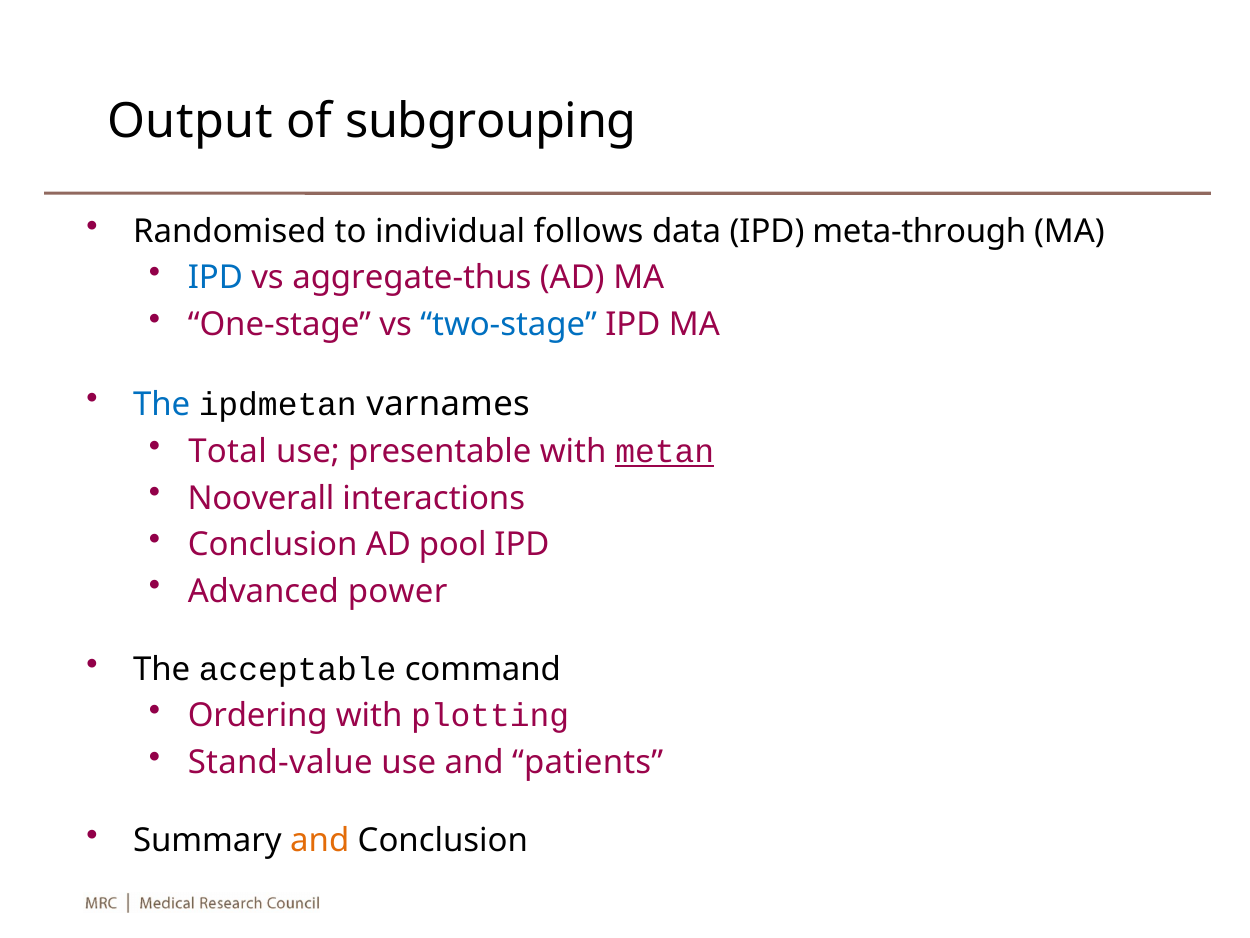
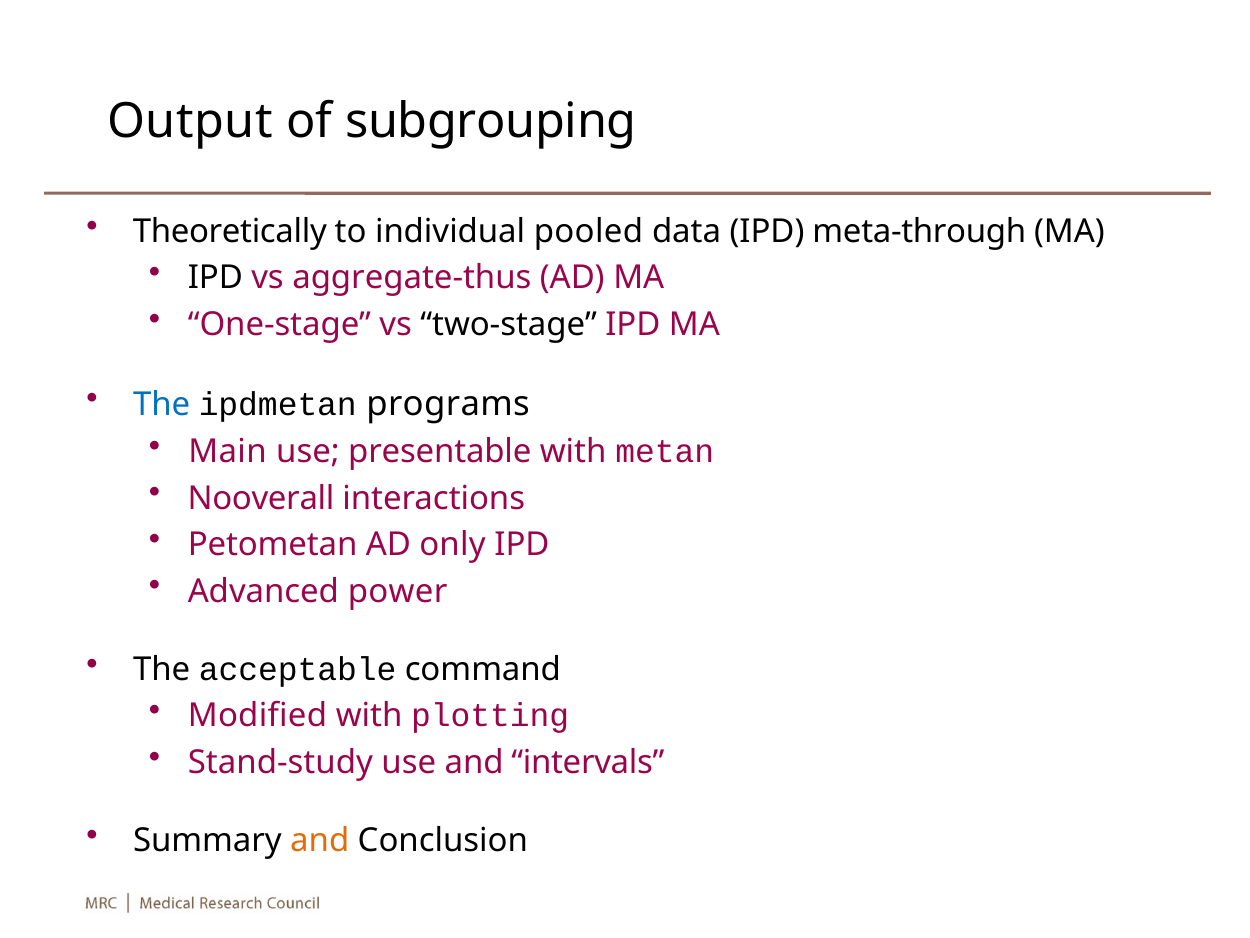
Randomised: Randomised -> Theoretically (230, 231)
follows: follows -> pooled (588, 231)
IPD colour: blue -> black (215, 278)
two-stage colour: blue -> black (509, 324)
varnames: varnames -> programs (448, 404)
Total: Total -> Main (228, 451)
metan underline: present -> none (665, 451)
Conclusion: Conclusion -> Petometan (273, 544)
pool: pool -> only (452, 544)
Ordering: Ordering -> Modified (257, 716)
Stand-value: Stand-value -> Stand-study (280, 762)
patients: patients -> intervals (588, 762)
